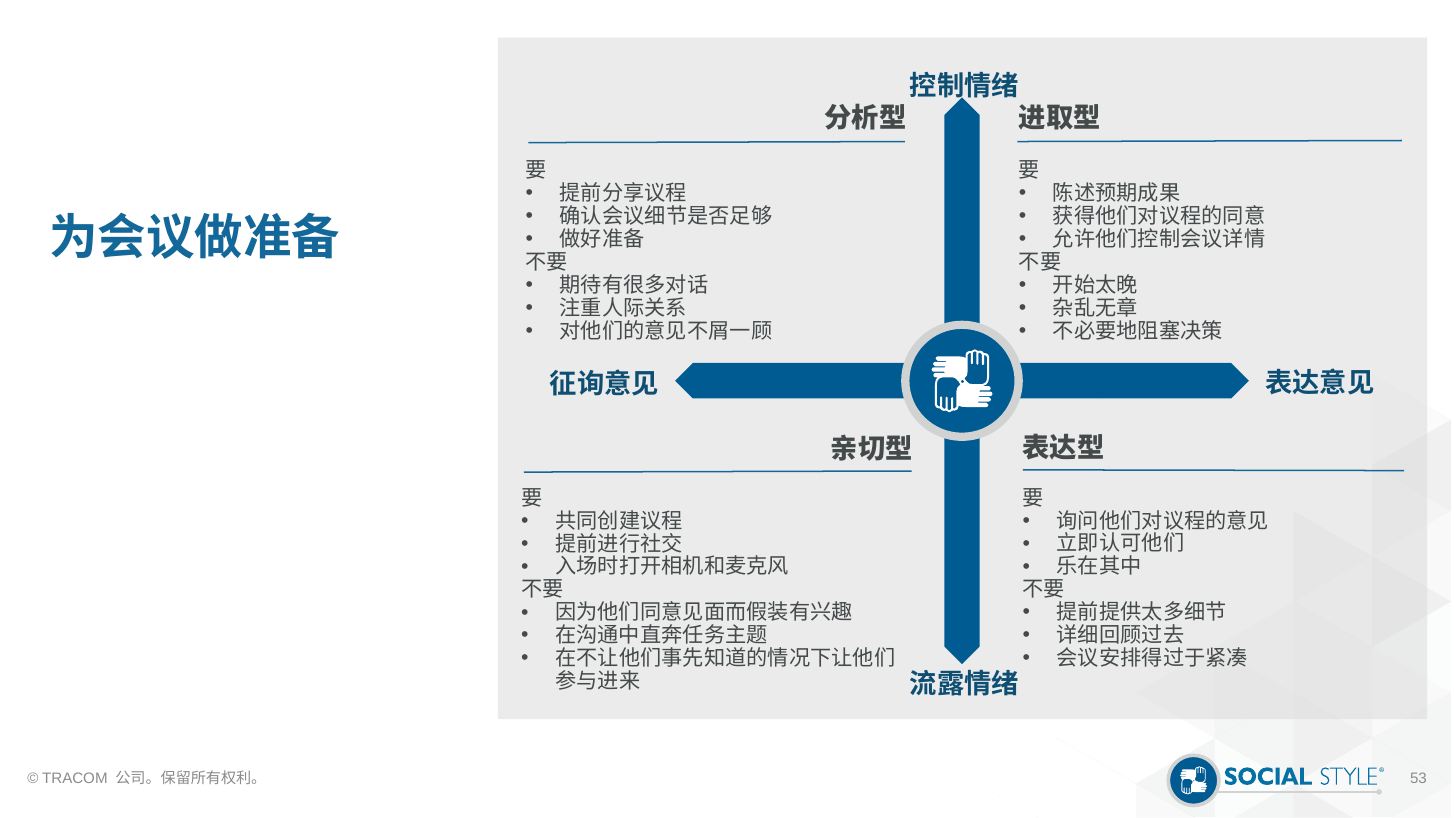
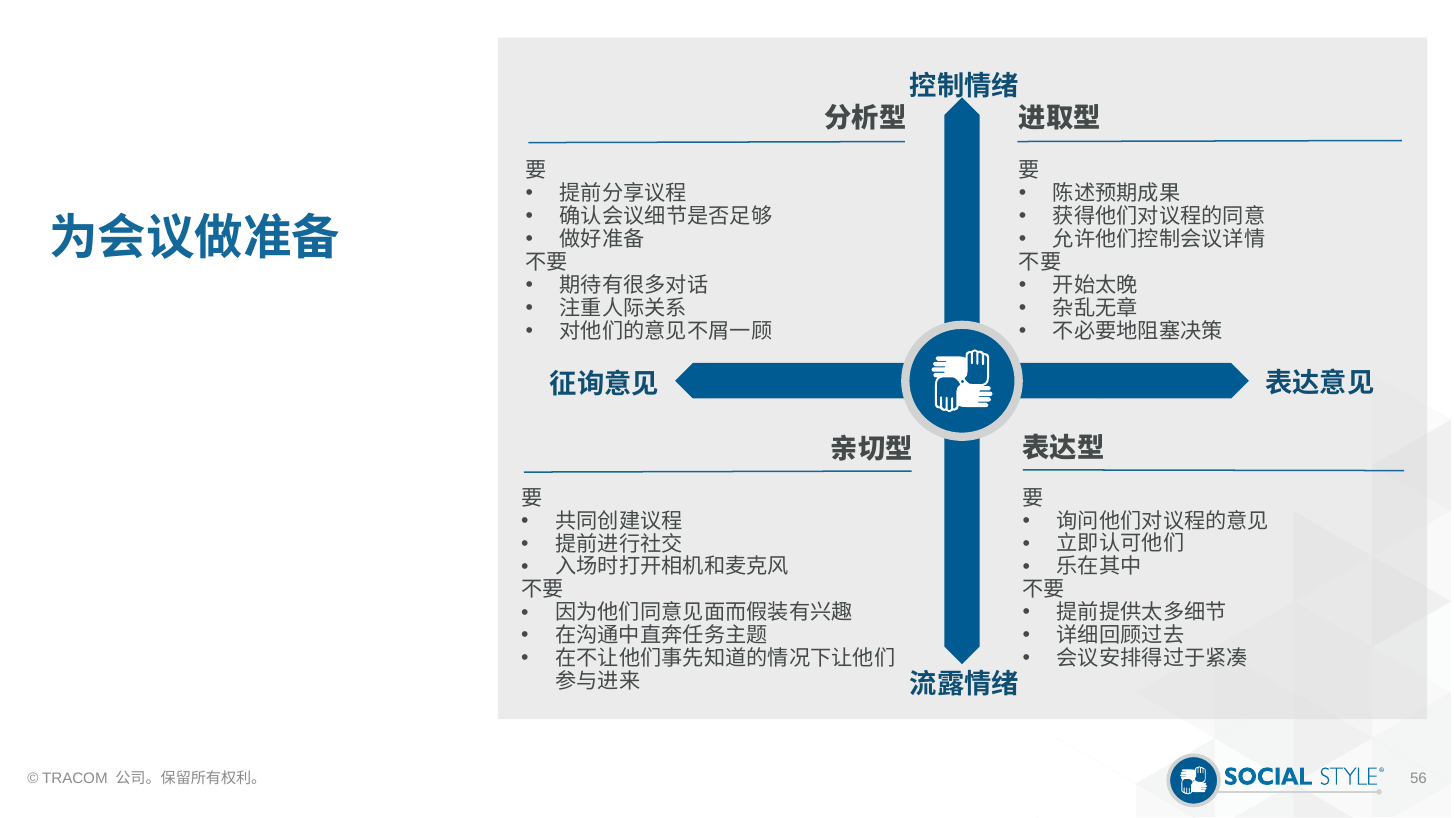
53: 53 -> 56 (1418, 778)
